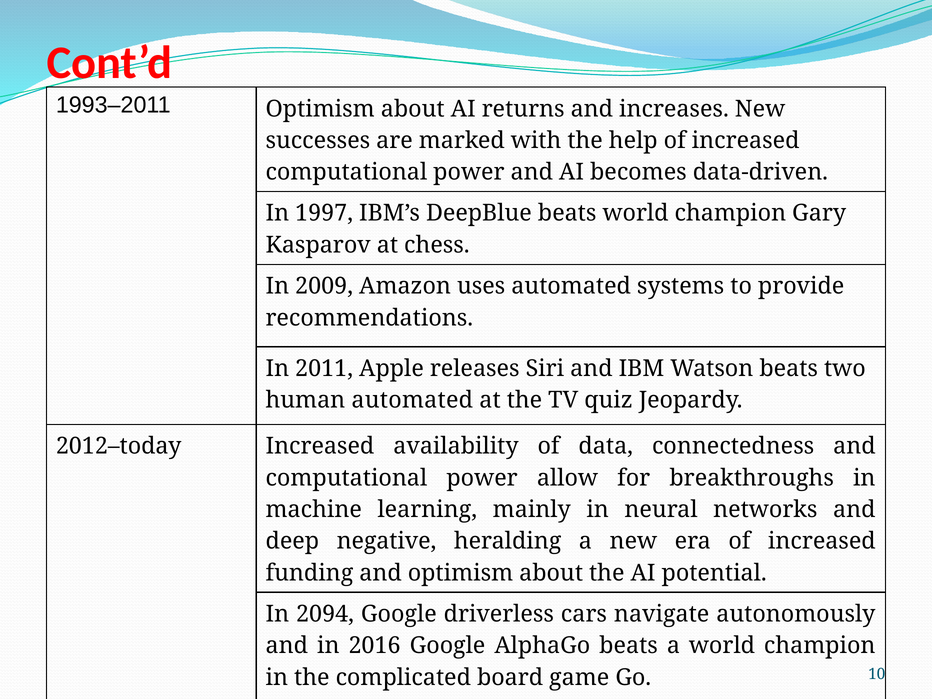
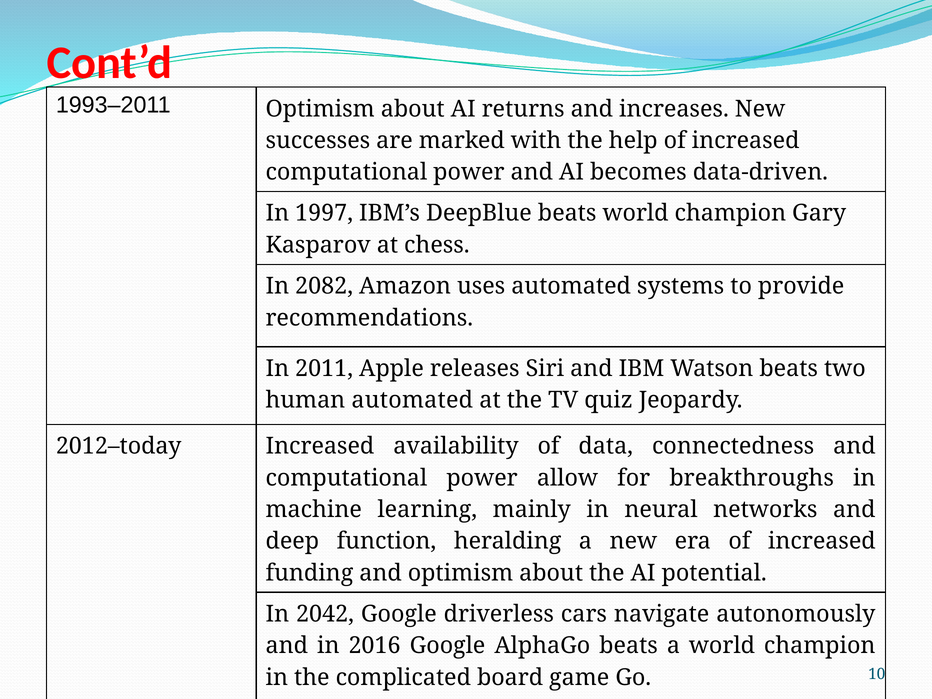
2009: 2009 -> 2082 (324, 286)
negative: negative -> function (386, 541)
2094: 2094 -> 2042 (325, 614)
